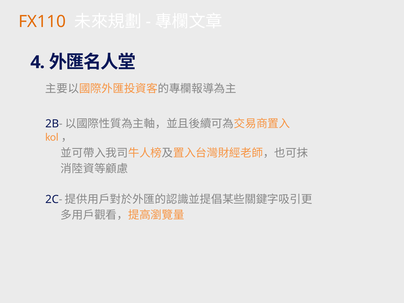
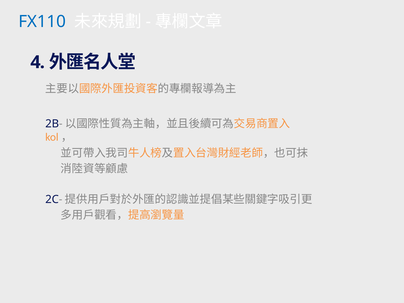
FX110 colour: orange -> blue (42, 22)
